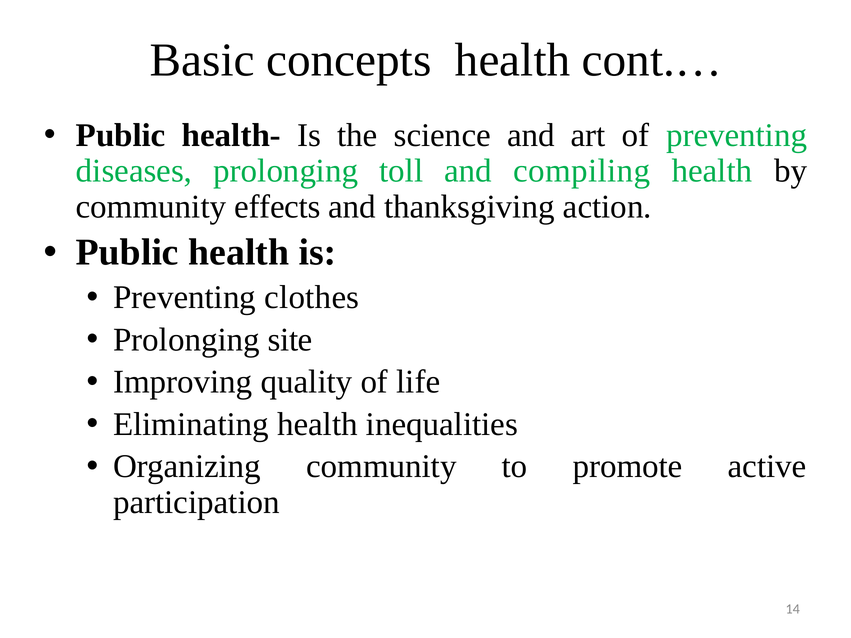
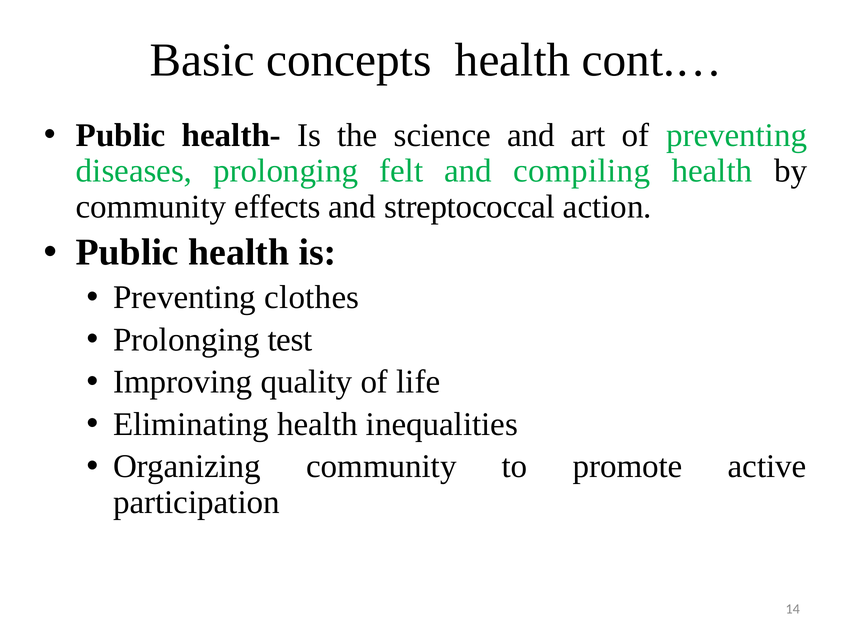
toll: toll -> felt (401, 171)
thanksgiving: thanksgiving -> streptococcal (470, 207)
site: site -> test (290, 340)
